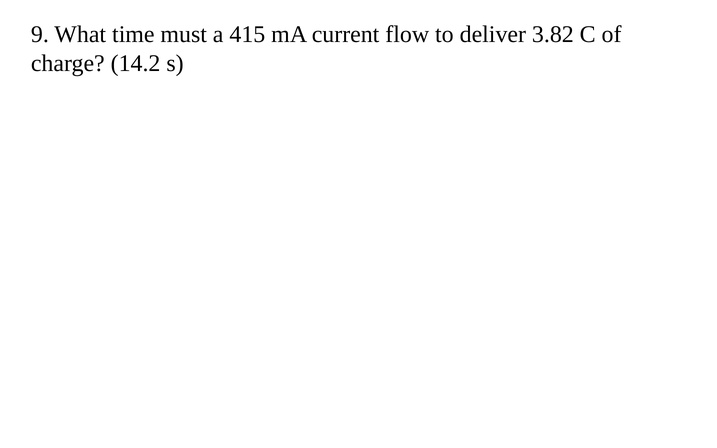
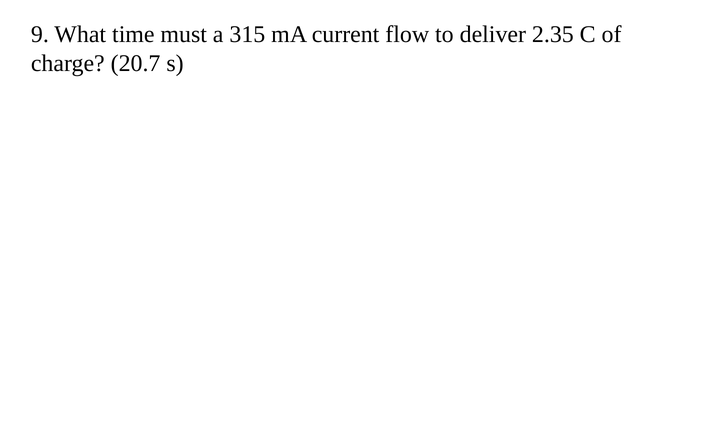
415: 415 -> 315 (247, 34)
3.82: 3.82 -> 2.35 (553, 34)
14.2: 14.2 -> 20.7 (136, 63)
